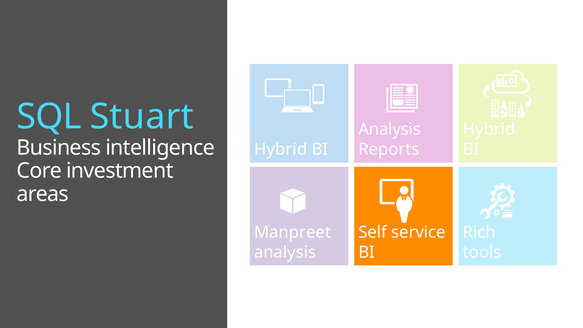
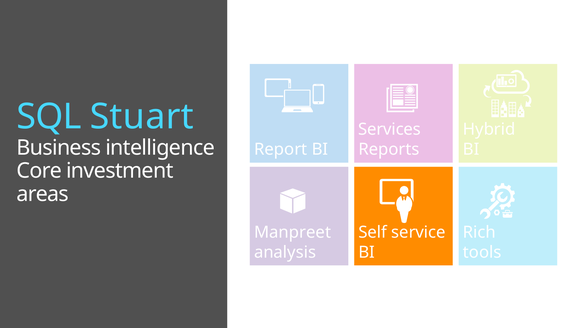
Analysis: Analysis -> Services (390, 129)
Hybrid: Hybrid -> Report (281, 149)
